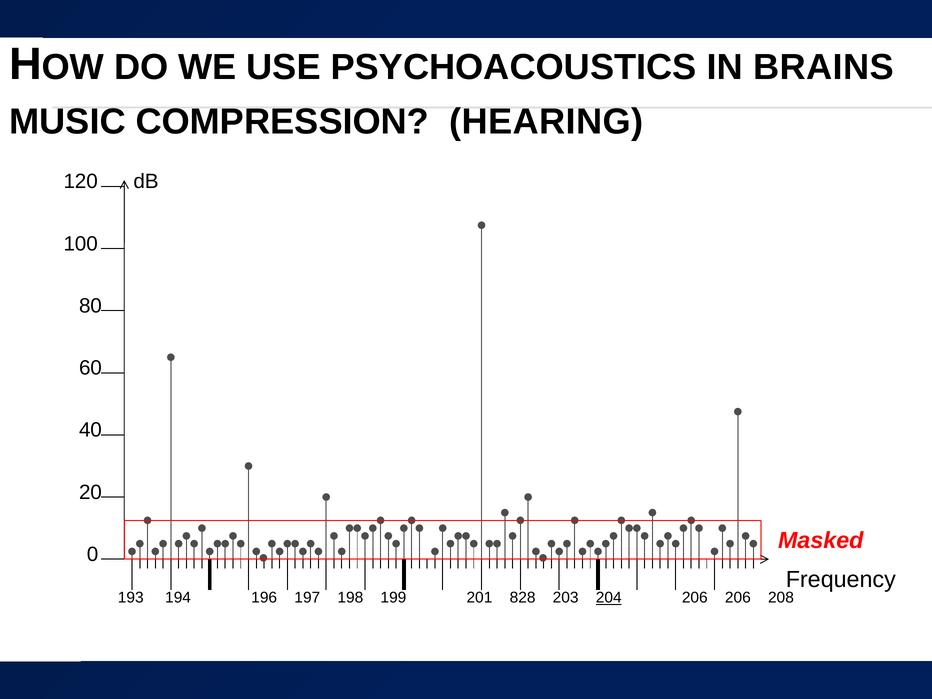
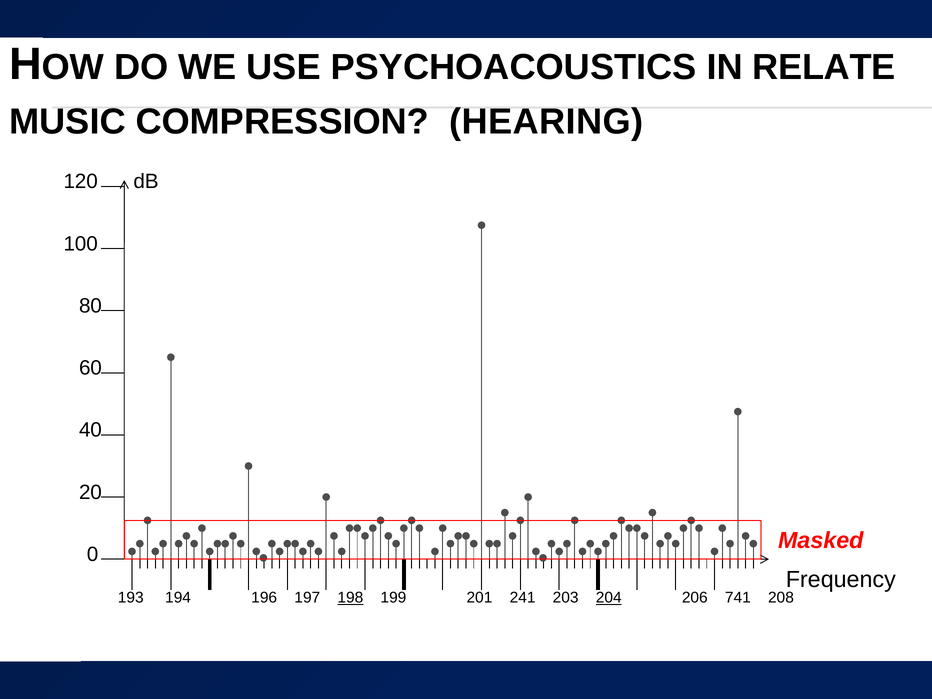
BRAINS: BRAINS -> RELATE (824, 67)
198 underline: none -> present (350, 598)
828: 828 -> 241 (523, 598)
206 206: 206 -> 741 (738, 598)
